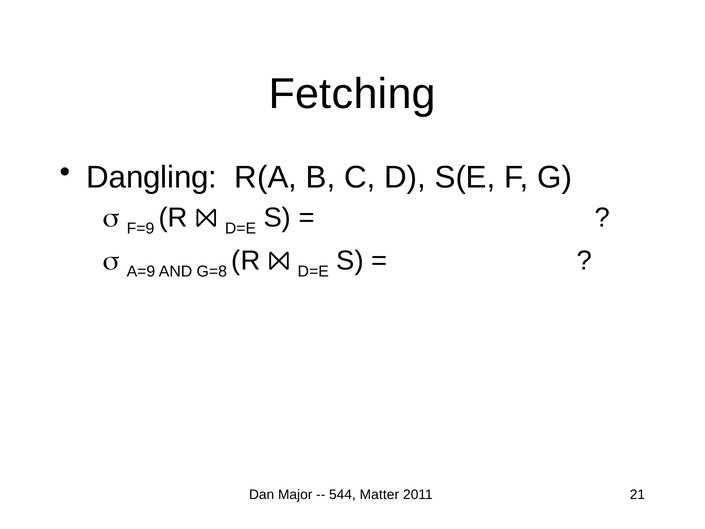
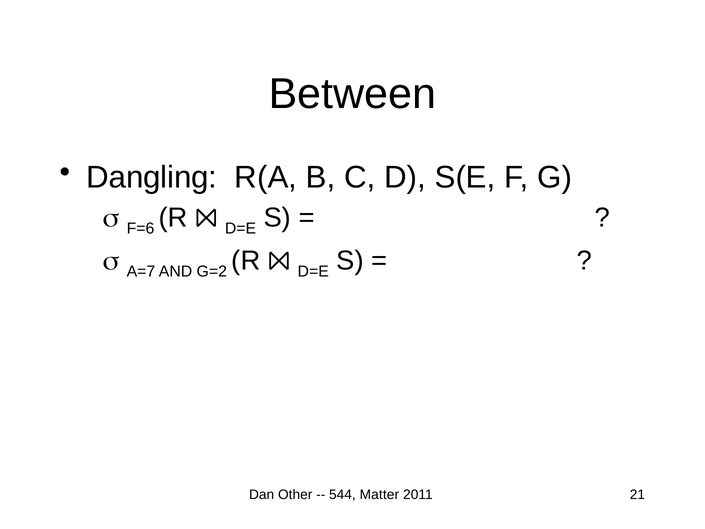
Fetching: Fetching -> Between (352, 94)
F=9: F=9 -> F=6 (141, 228)
A=9: A=9 -> A=7 (141, 271)
G=8: G=8 -> G=2 (212, 271)
Major: Major -> Other (295, 494)
